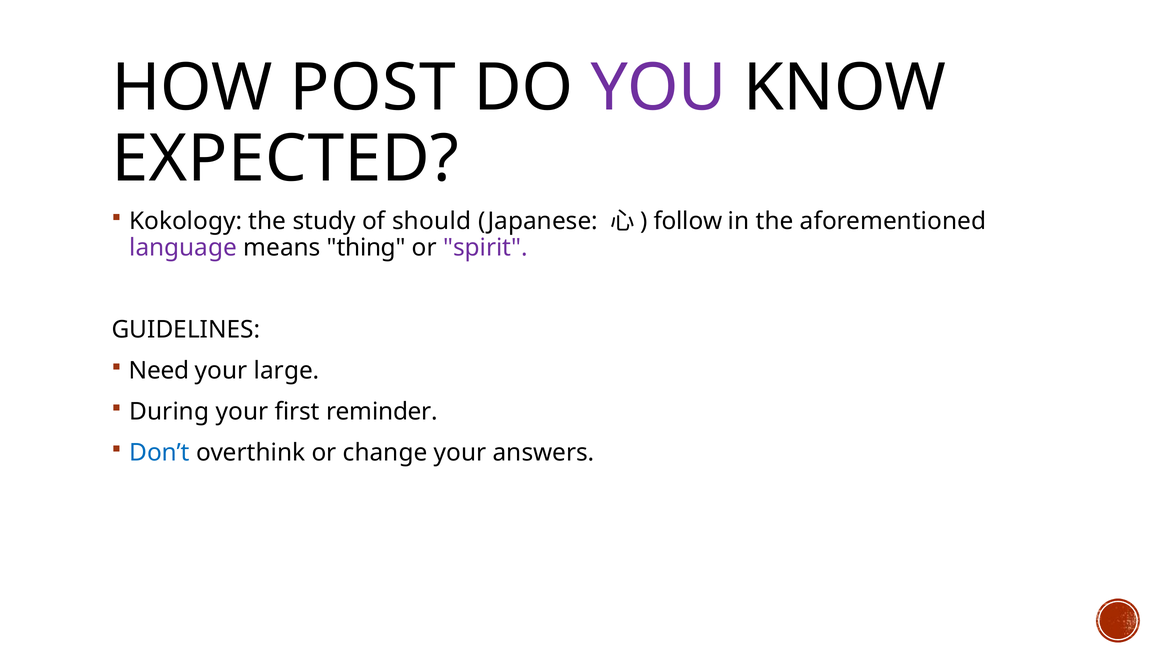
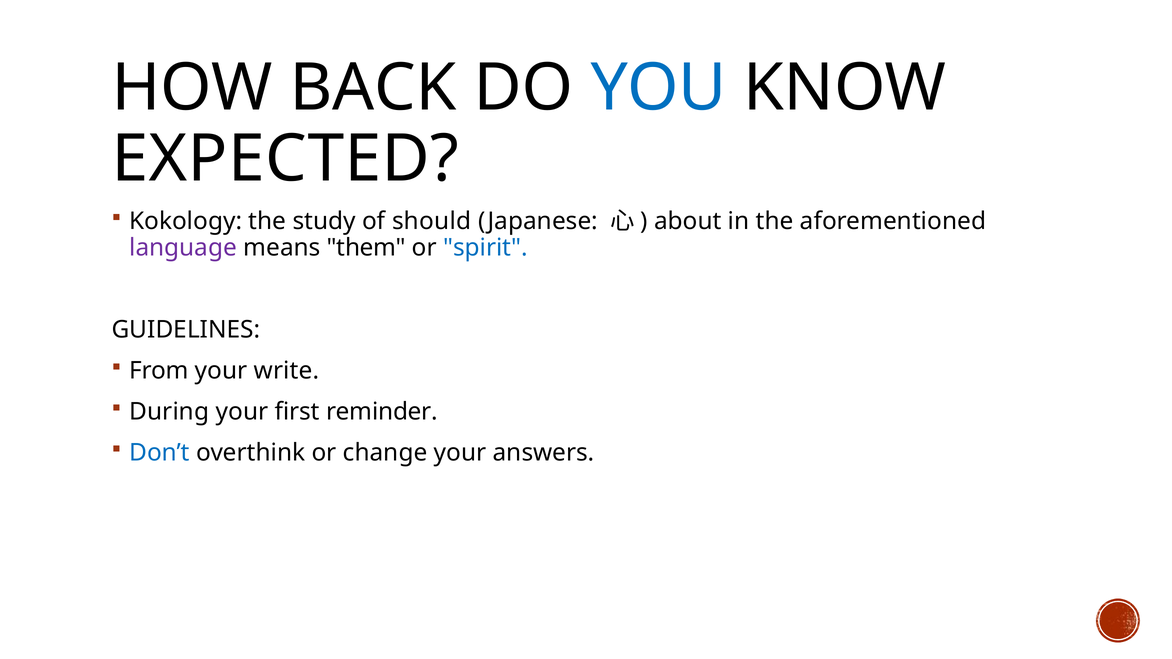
POST: POST -> BACK (373, 88)
YOU colour: purple -> blue (659, 88)
follow: follow -> about (688, 221)
thing: thing -> them (366, 248)
spirit colour: purple -> blue (485, 248)
Need: Need -> From (159, 371)
large: large -> write (287, 371)
